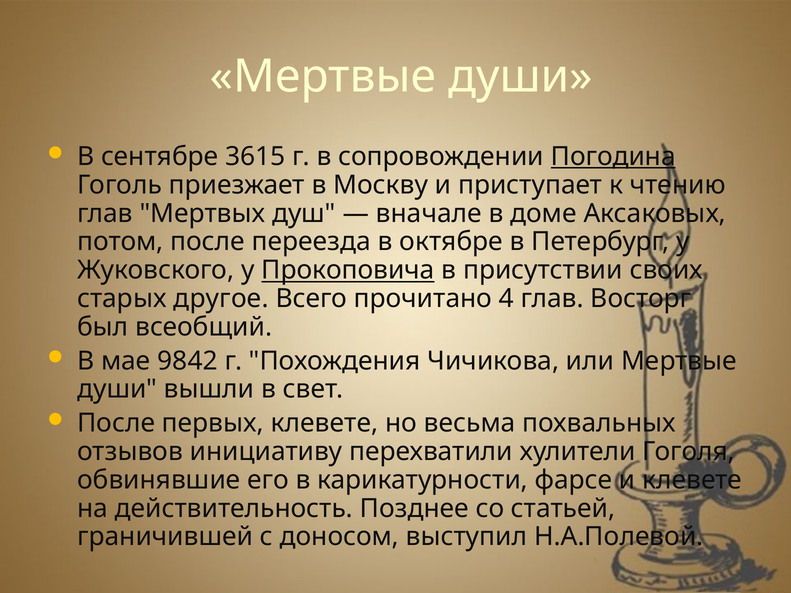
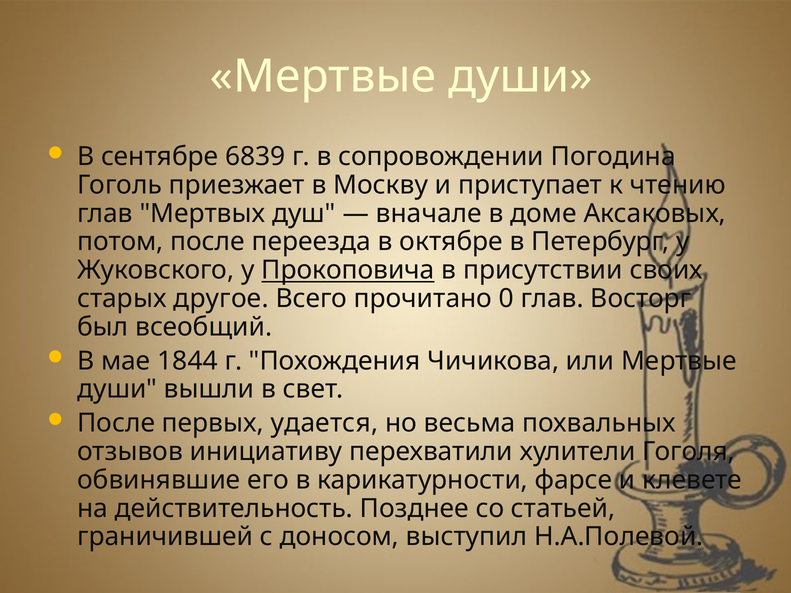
3615: 3615 -> 6839 (255, 156)
Погодина underline: present -> none (613, 156)
4: 4 -> 0 (506, 299)
9842: 9842 -> 1844 (188, 361)
первых клевете: клевете -> удается (324, 423)
